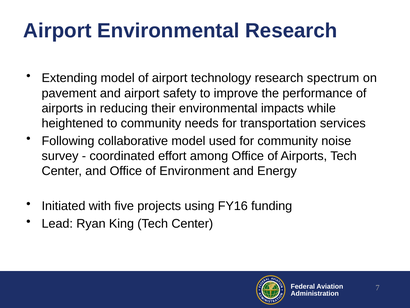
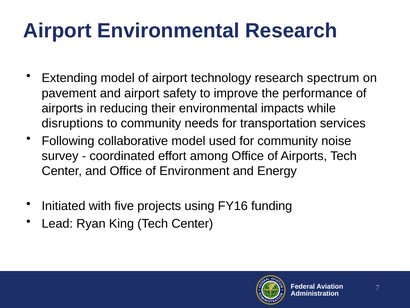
heightened: heightened -> disruptions (72, 123)
